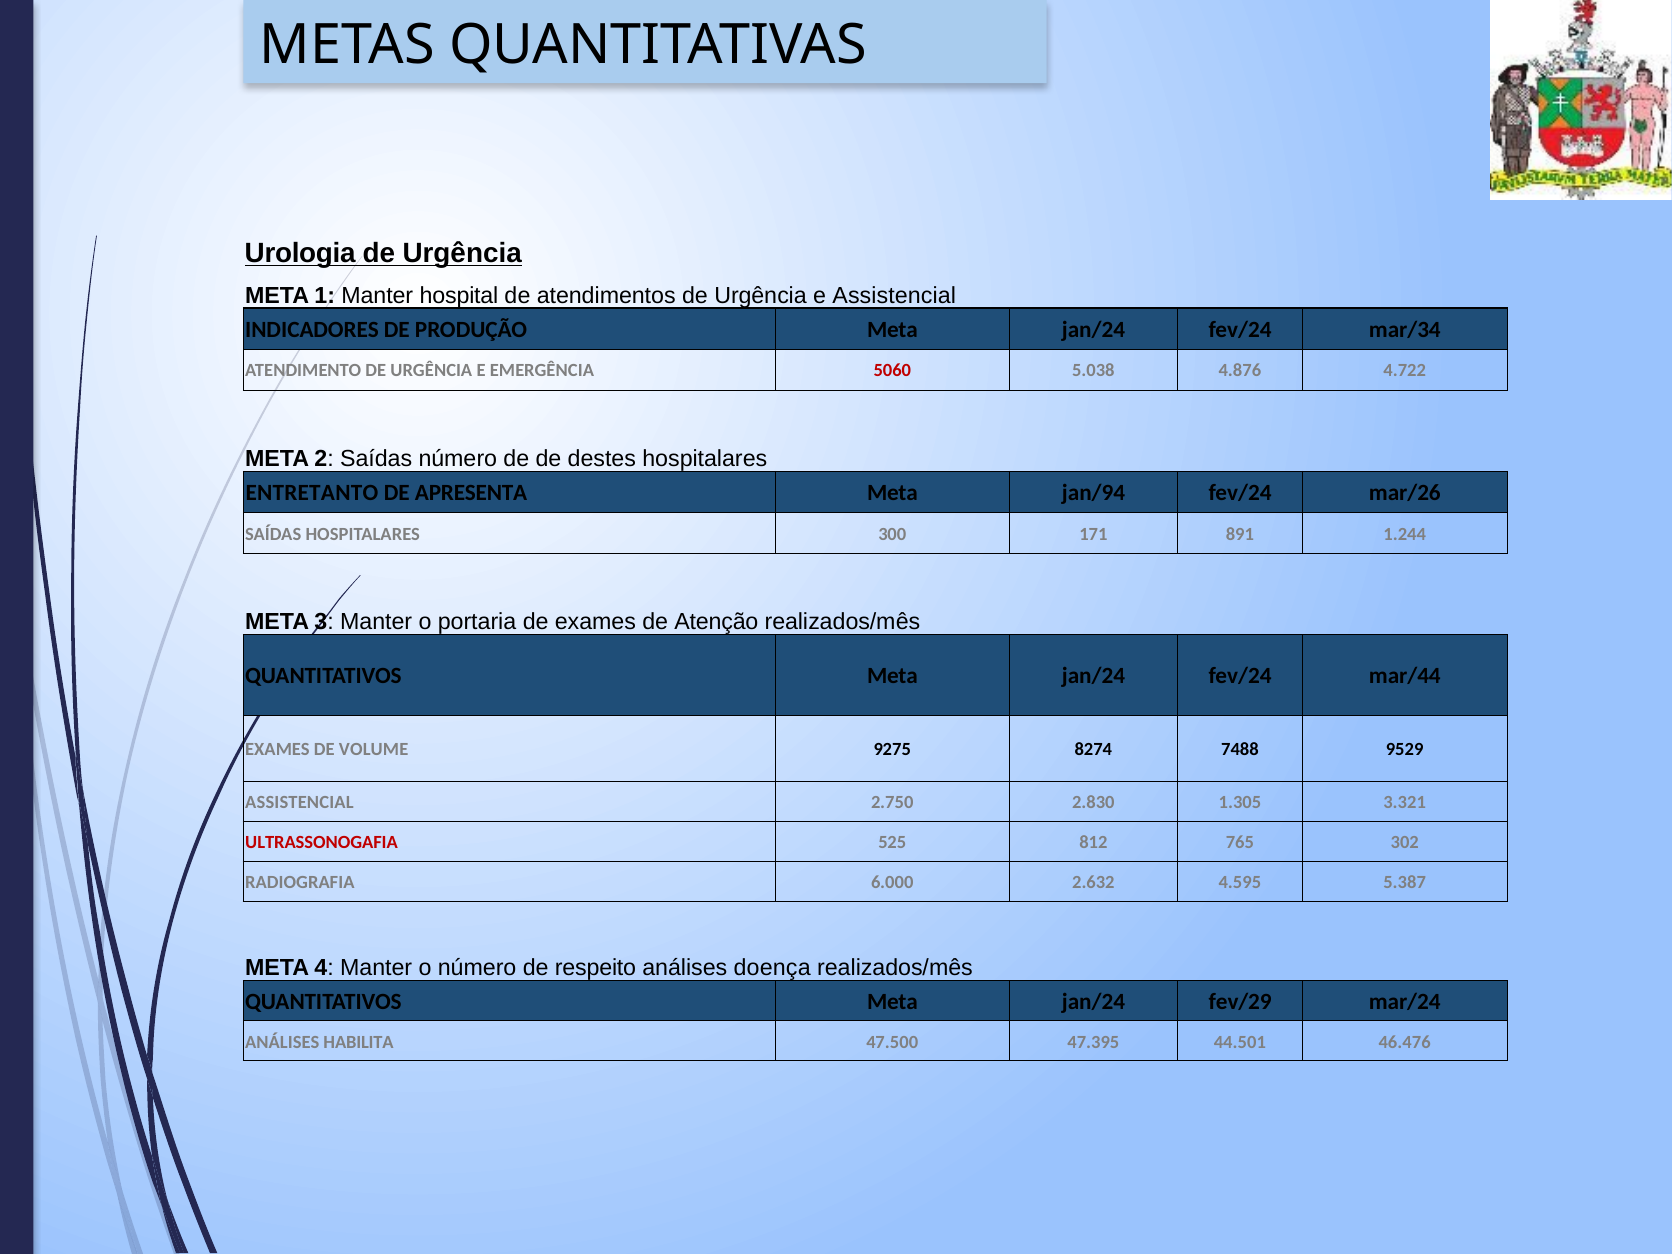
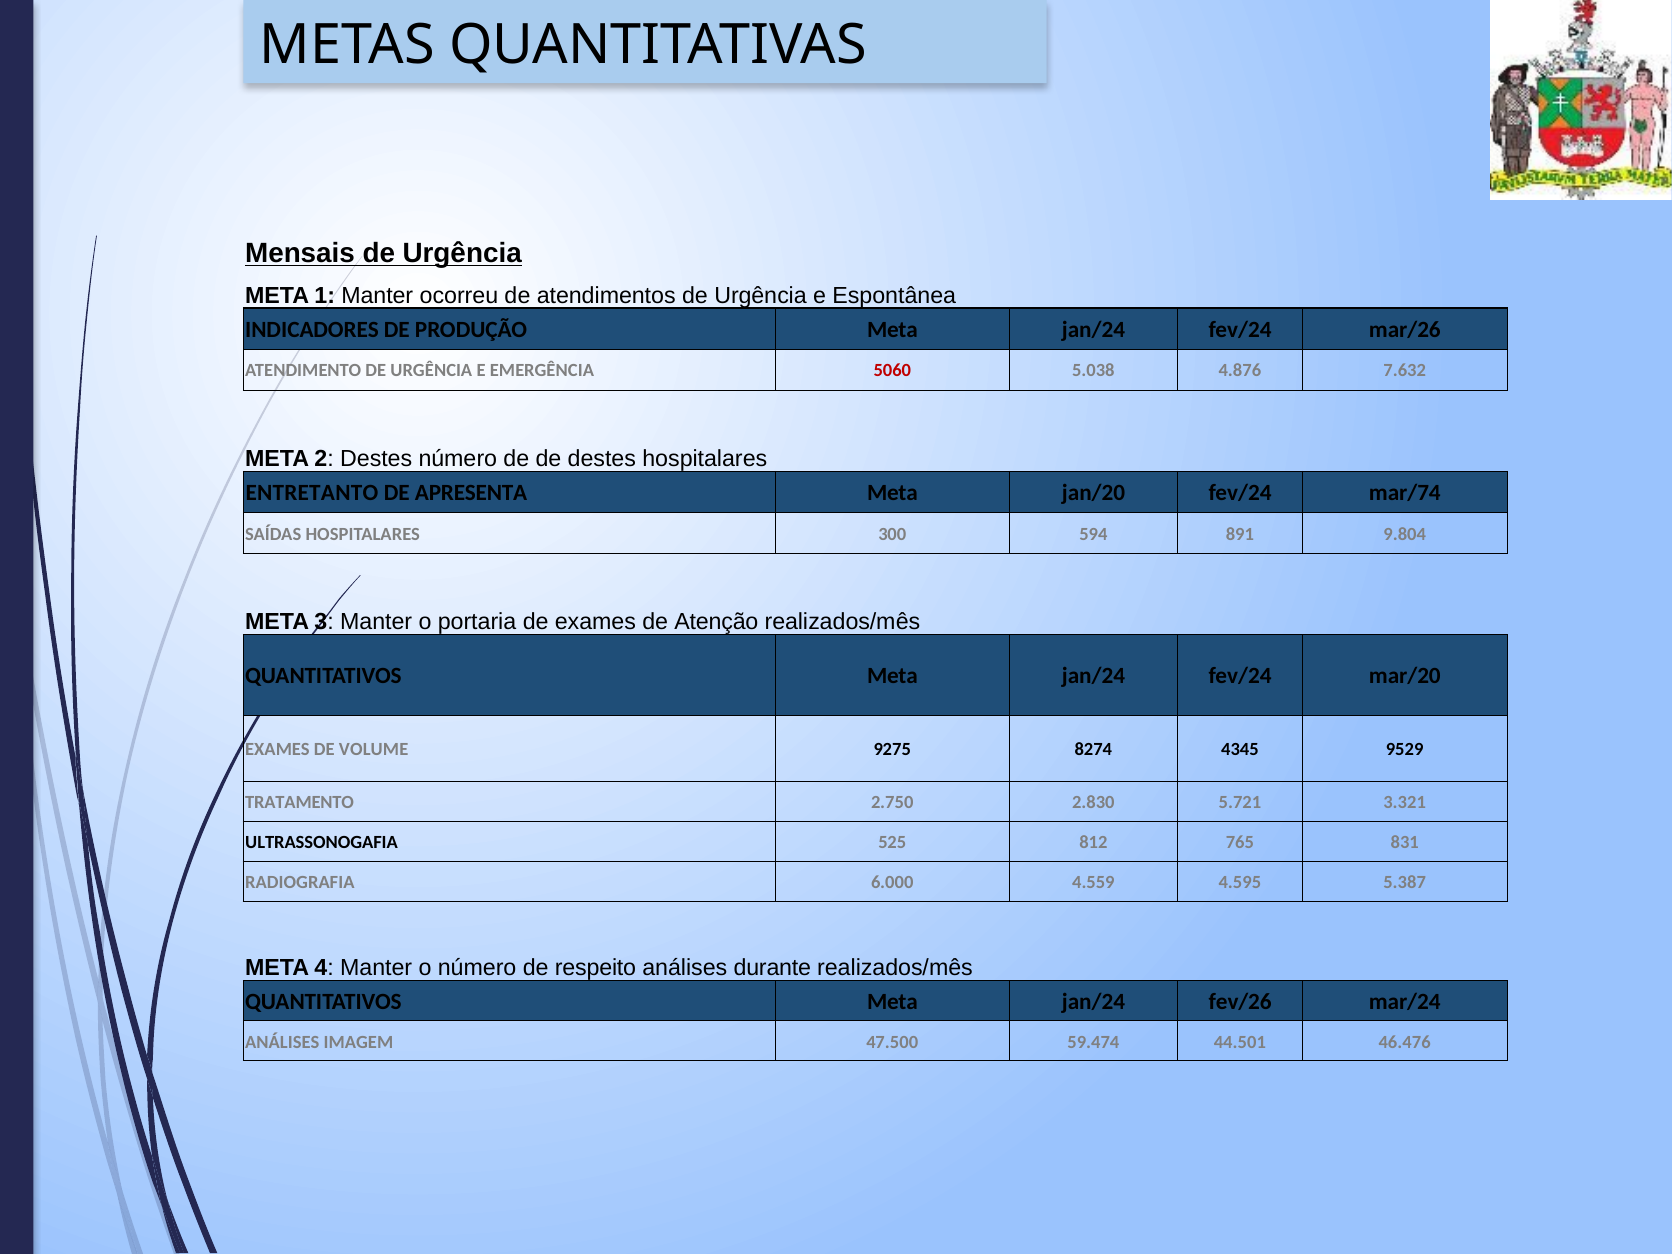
Urologia: Urologia -> Mensais (300, 253)
hospital: hospital -> ocorreu (459, 295)
e Assistencial: Assistencial -> Espontânea (894, 295)
mar/34: mar/34 -> mar/26 (1405, 330)
4.722: 4.722 -> 7.632 (1405, 371)
2 Saídas: Saídas -> Destes (376, 459)
jan/94: jan/94 -> jan/20 (1094, 493)
mar/26: mar/26 -> mar/74 (1405, 493)
171: 171 -> 594 (1093, 534)
1.244: 1.244 -> 9.804 (1405, 534)
mar/44: mar/44 -> mar/20 (1405, 676)
7488: 7488 -> 4345 (1240, 750)
ASSISTENCIAL: ASSISTENCIAL -> TRATAMENTO (300, 803)
1.305: 1.305 -> 5.721 (1240, 803)
ULTRASSONOGAFIA colour: red -> black (322, 842)
302: 302 -> 831 (1405, 842)
2.632: 2.632 -> 4.559 (1093, 882)
doença: doença -> durante (772, 968)
fev/29: fev/29 -> fev/26 (1240, 1002)
HABILITA: HABILITA -> IMAGEM (358, 1042)
47.395: 47.395 -> 59.474 (1093, 1042)
